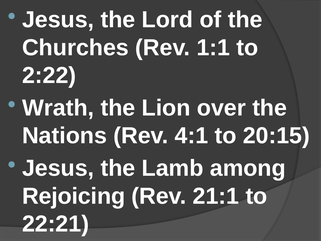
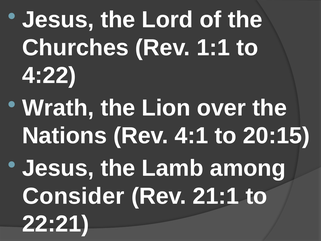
2:22: 2:22 -> 4:22 (49, 75)
Rejoicing: Rejoicing -> Consider (73, 196)
